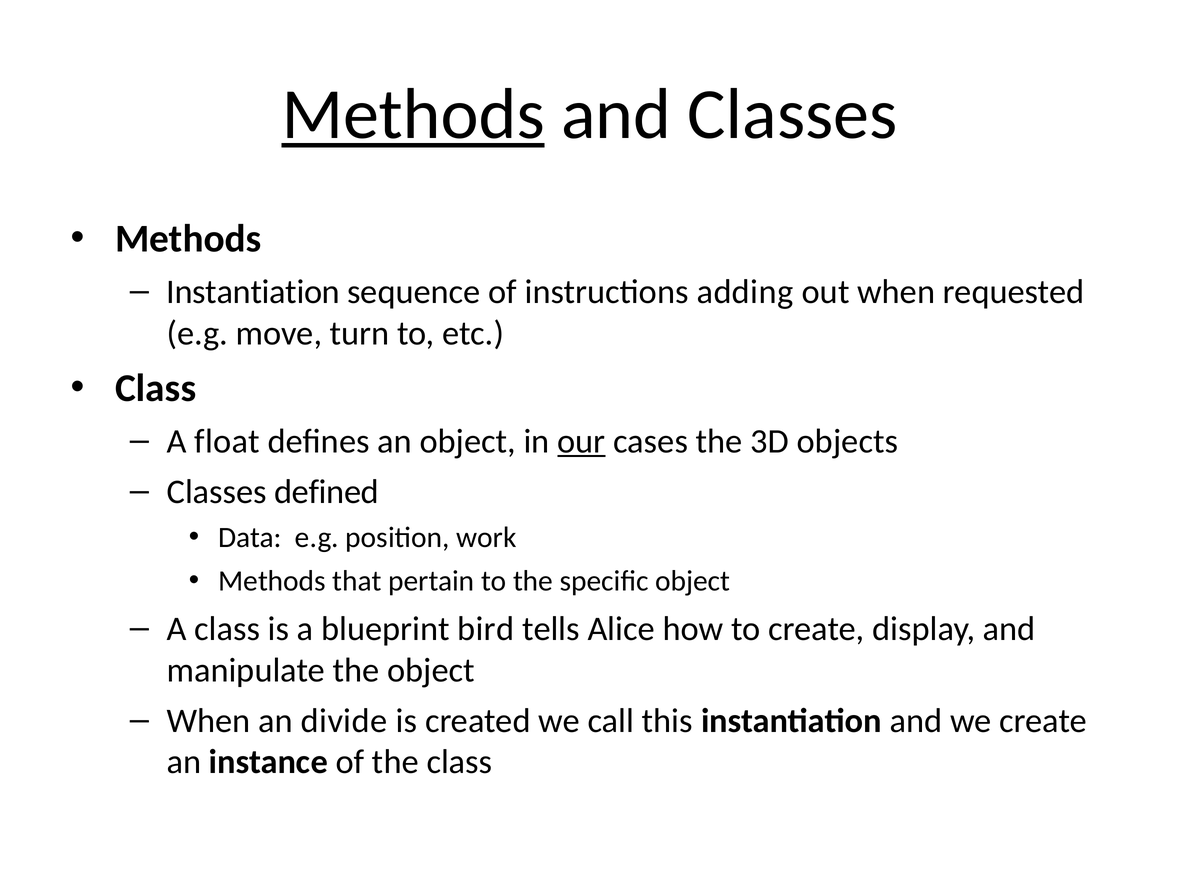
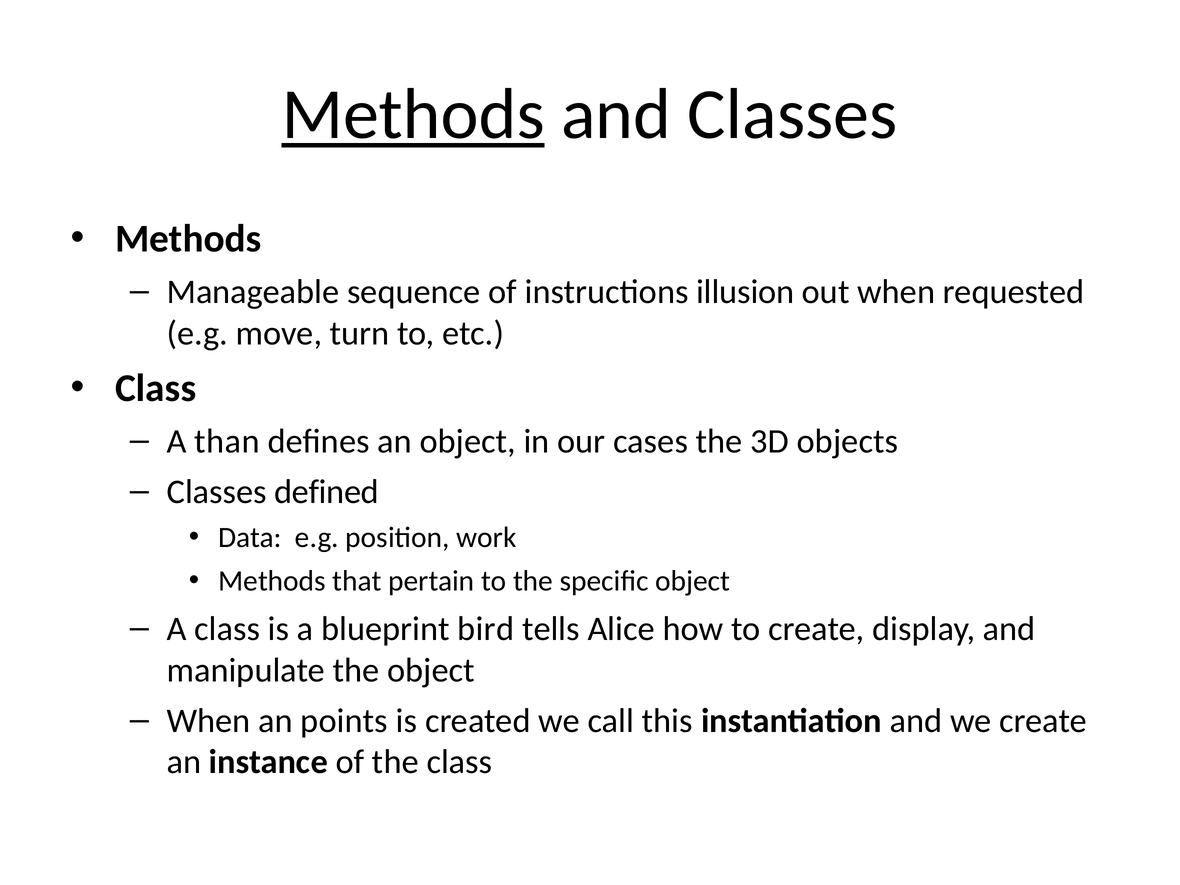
Instantiation: Instantiation -> Manageable (253, 292)
adding: adding -> illusion (745, 292)
float: float -> than (227, 441)
our underline: present -> none (581, 441)
divide: divide -> points (344, 721)
